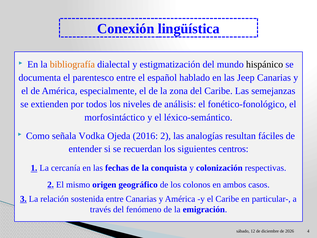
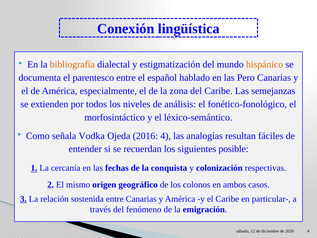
hispánico colour: black -> orange (265, 64)
Jeep: Jeep -> Pero (246, 78)
2016 2: 2 -> 4 (166, 136)
centros: centros -> posible (233, 149)
